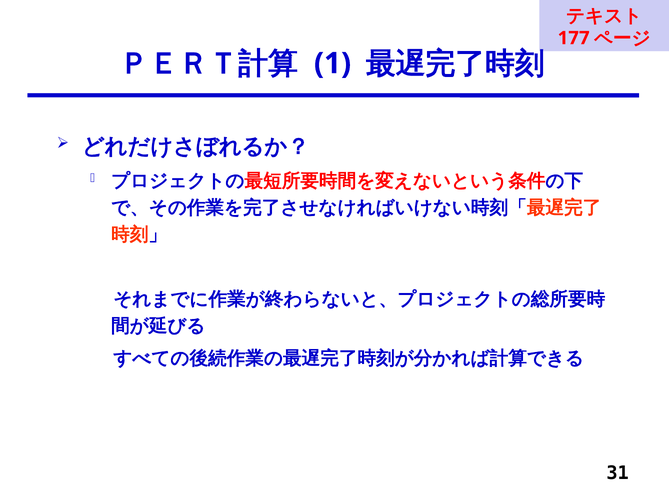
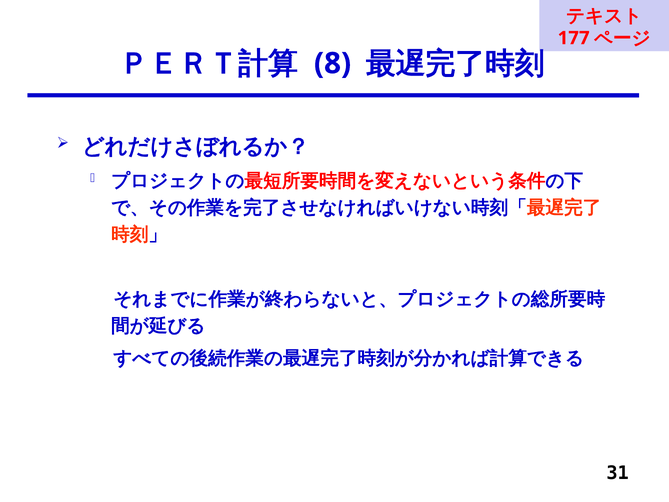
1: 1 -> 8 (333, 63)
